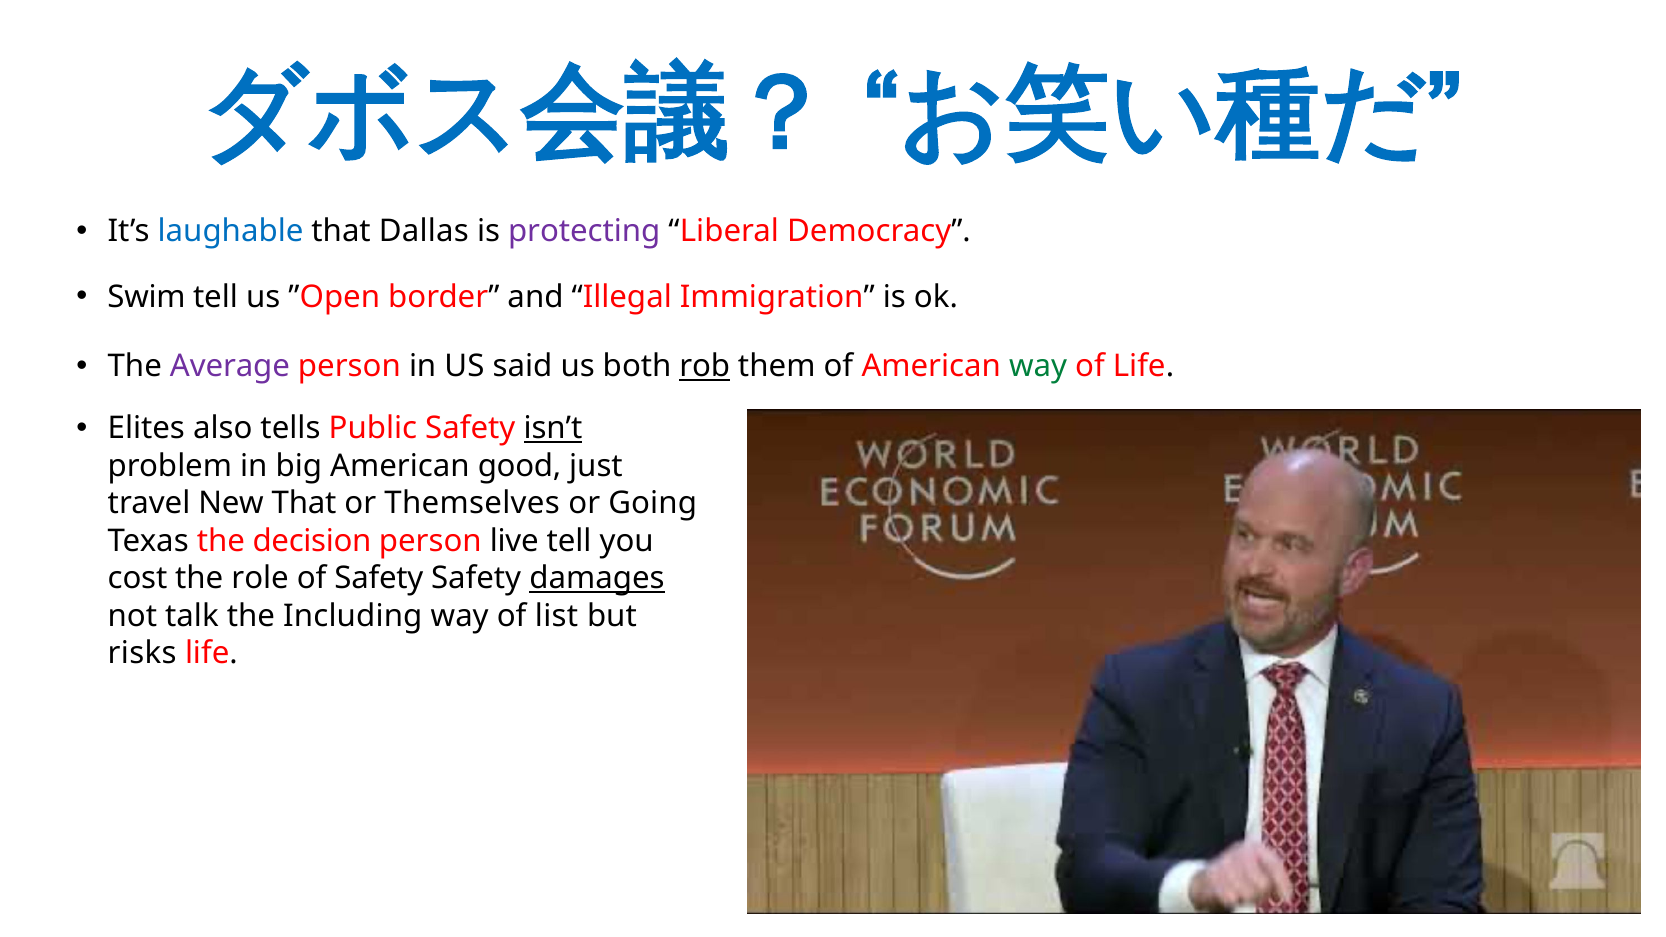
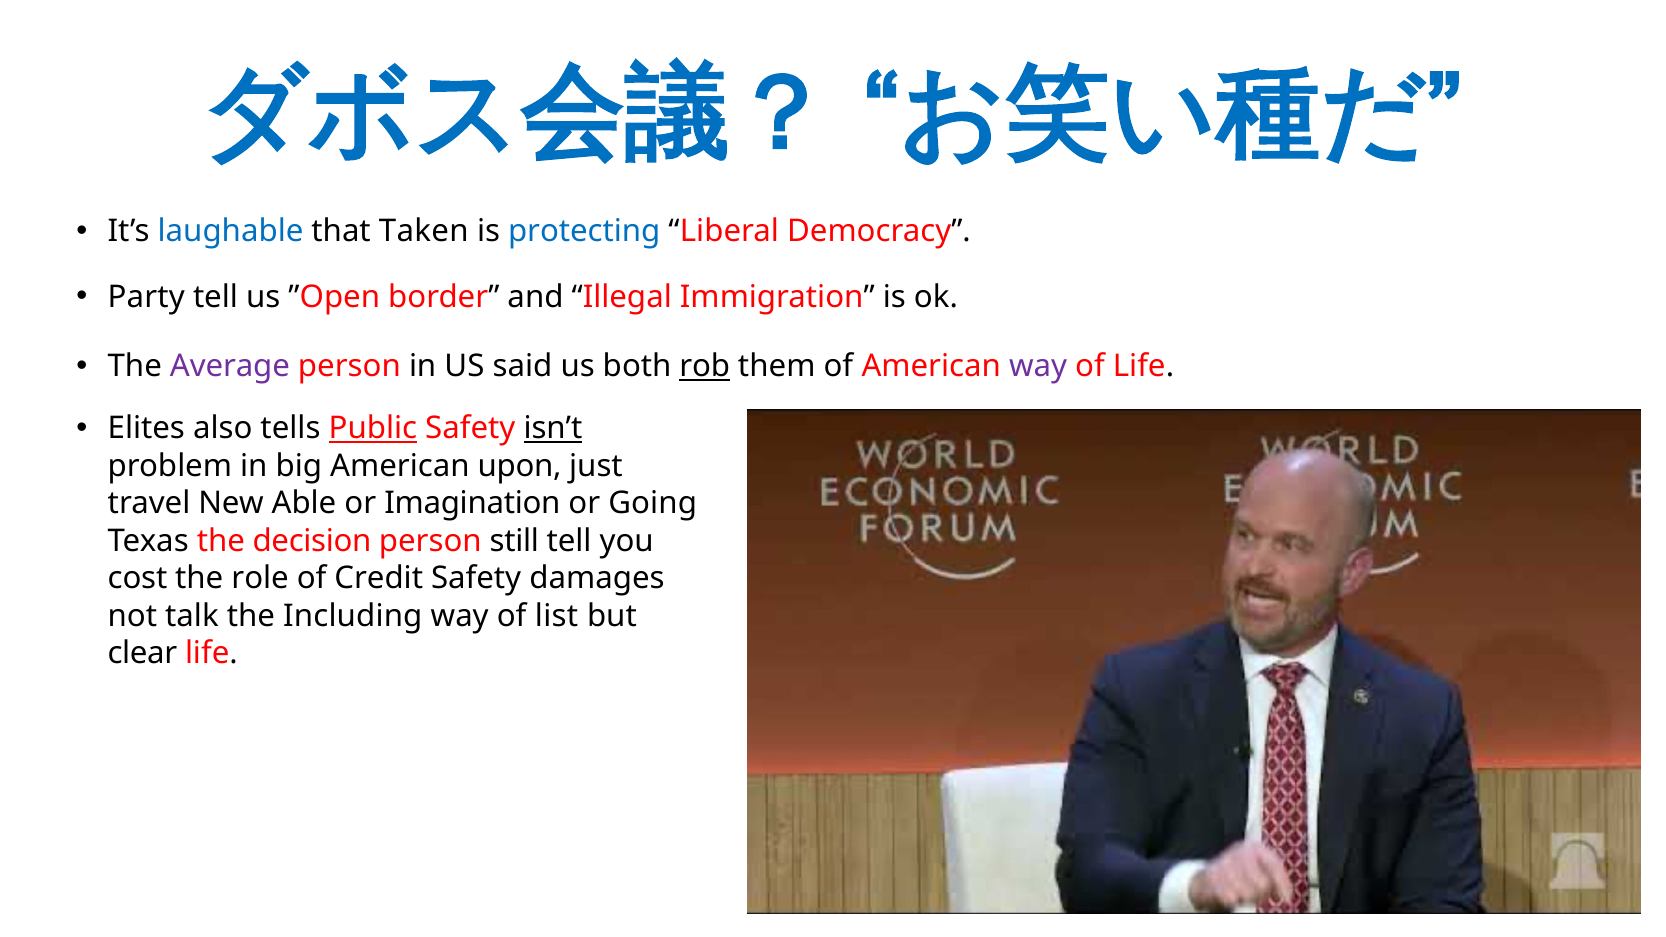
Dallas: Dallas -> Taken (424, 231)
protecting colour: purple -> blue (584, 231)
Swim: Swim -> Party (146, 297)
way colour: green -> purple (1038, 366)
Public underline: none -> present (373, 428)
good: good -> upon (520, 466)
New That: That -> Able (304, 503)
Themselves: Themselves -> Imagination (472, 503)
live: live -> still (514, 541)
of Safety: Safety -> Credit (379, 578)
damages underline: present -> none (597, 578)
risks: risks -> clear (142, 653)
